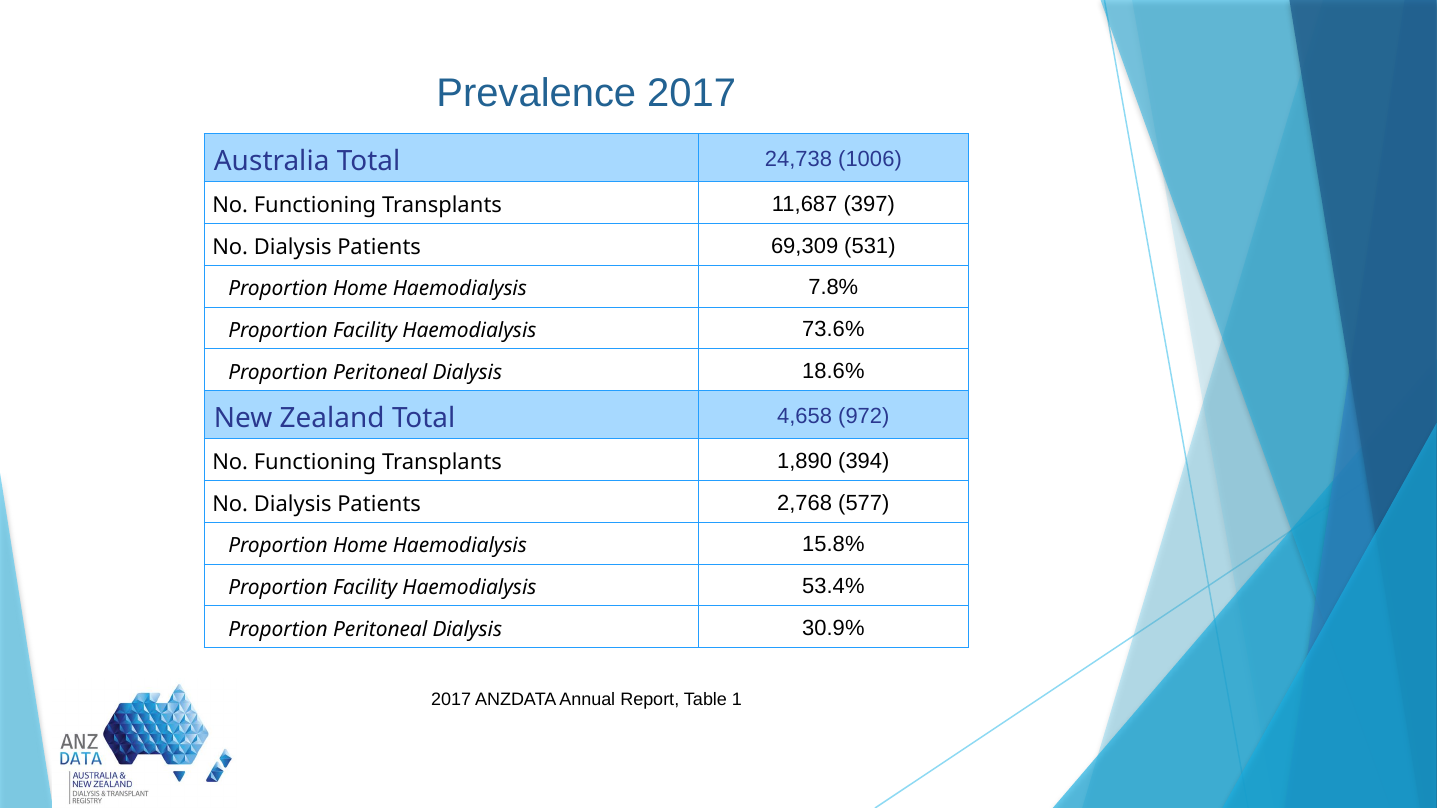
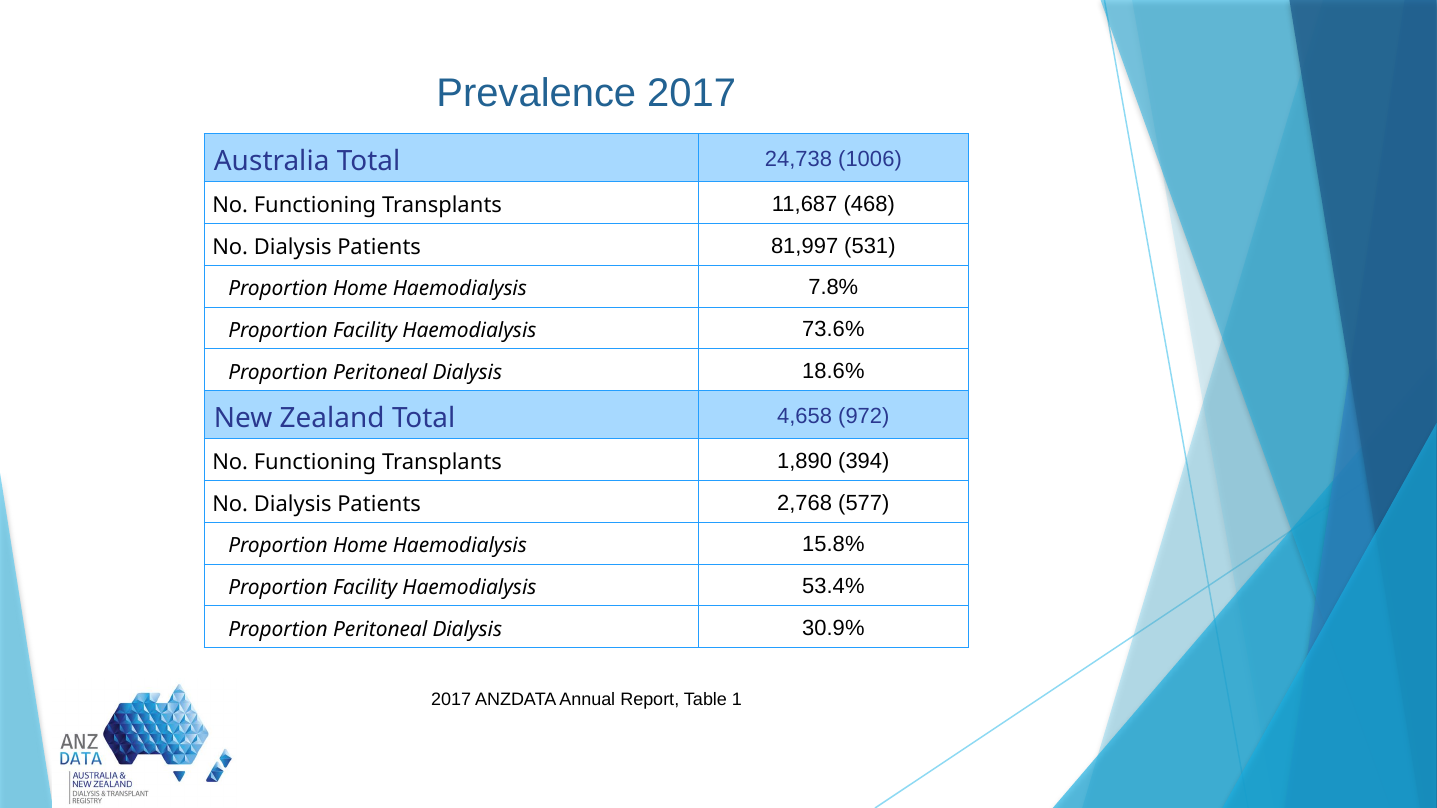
397: 397 -> 468 (869, 204)
69,309: 69,309 -> 81,997 (805, 246)
